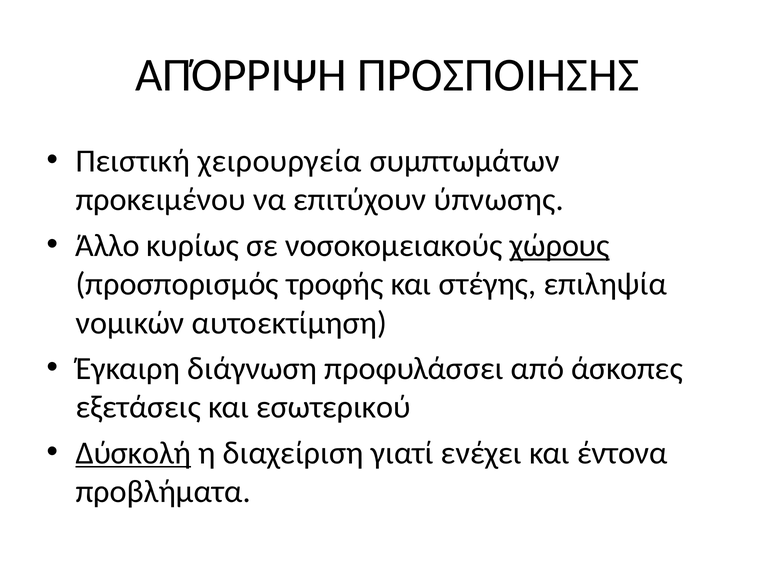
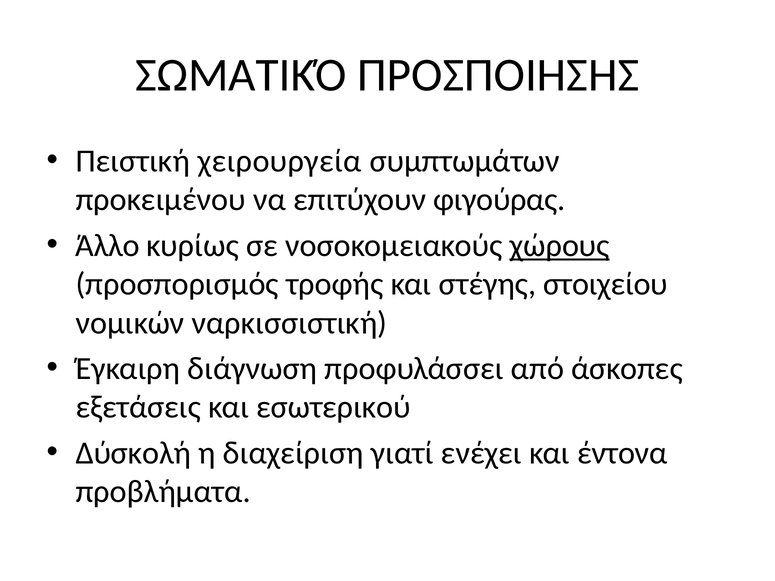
ΑΠΌΡΡΙΨΗ: ΑΠΌΡΡΙΨΗ -> ΣΩΜΑΤΙΚΌ (241, 75)
ύπνωσης: ύπνωσης -> φιγούρας (499, 200)
επιληψία: επιληψία -> στοιχείου (605, 284)
αυτοεκτίμηση: αυτοεκτίμηση -> ναρκισσιστική (289, 323)
Δύσκολή underline: present -> none (133, 453)
